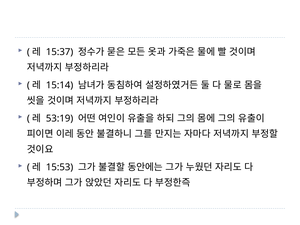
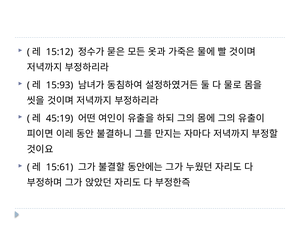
15:37: 15:37 -> 15:12 (60, 52)
15:14: 15:14 -> 15:93 (60, 85)
53:19: 53:19 -> 45:19 (60, 118)
15:53: 15:53 -> 15:61 (60, 167)
